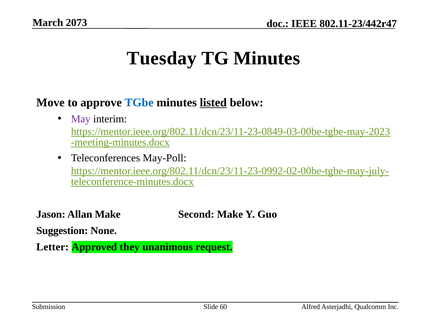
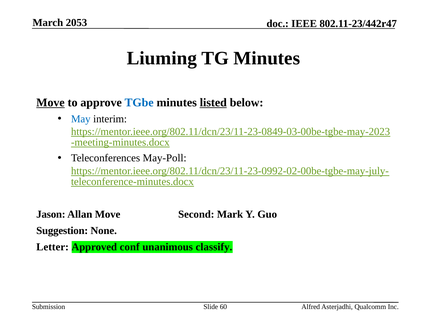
2073: 2073 -> 2053 (76, 23)
Tuesday: Tuesday -> Liuming (162, 58)
Move underline: none -> present (50, 103)
May colour: purple -> blue (81, 119)
Allan Make: Make -> Move (108, 214)
Second Make: Make -> Mark (230, 214)
they: they -> conf (130, 247)
request: request -> classify (214, 247)
